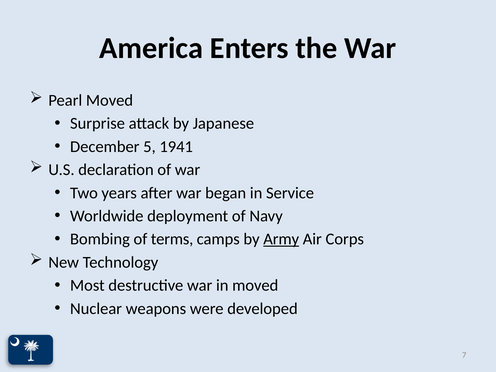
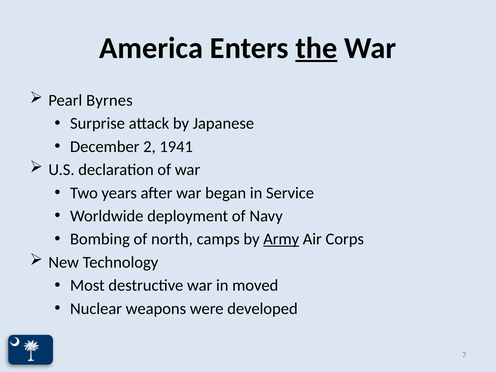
the underline: none -> present (316, 48)
Pearl Moved: Moved -> Byrnes (109, 100)
5: 5 -> 2 (149, 147)
terms: terms -> north (172, 239)
